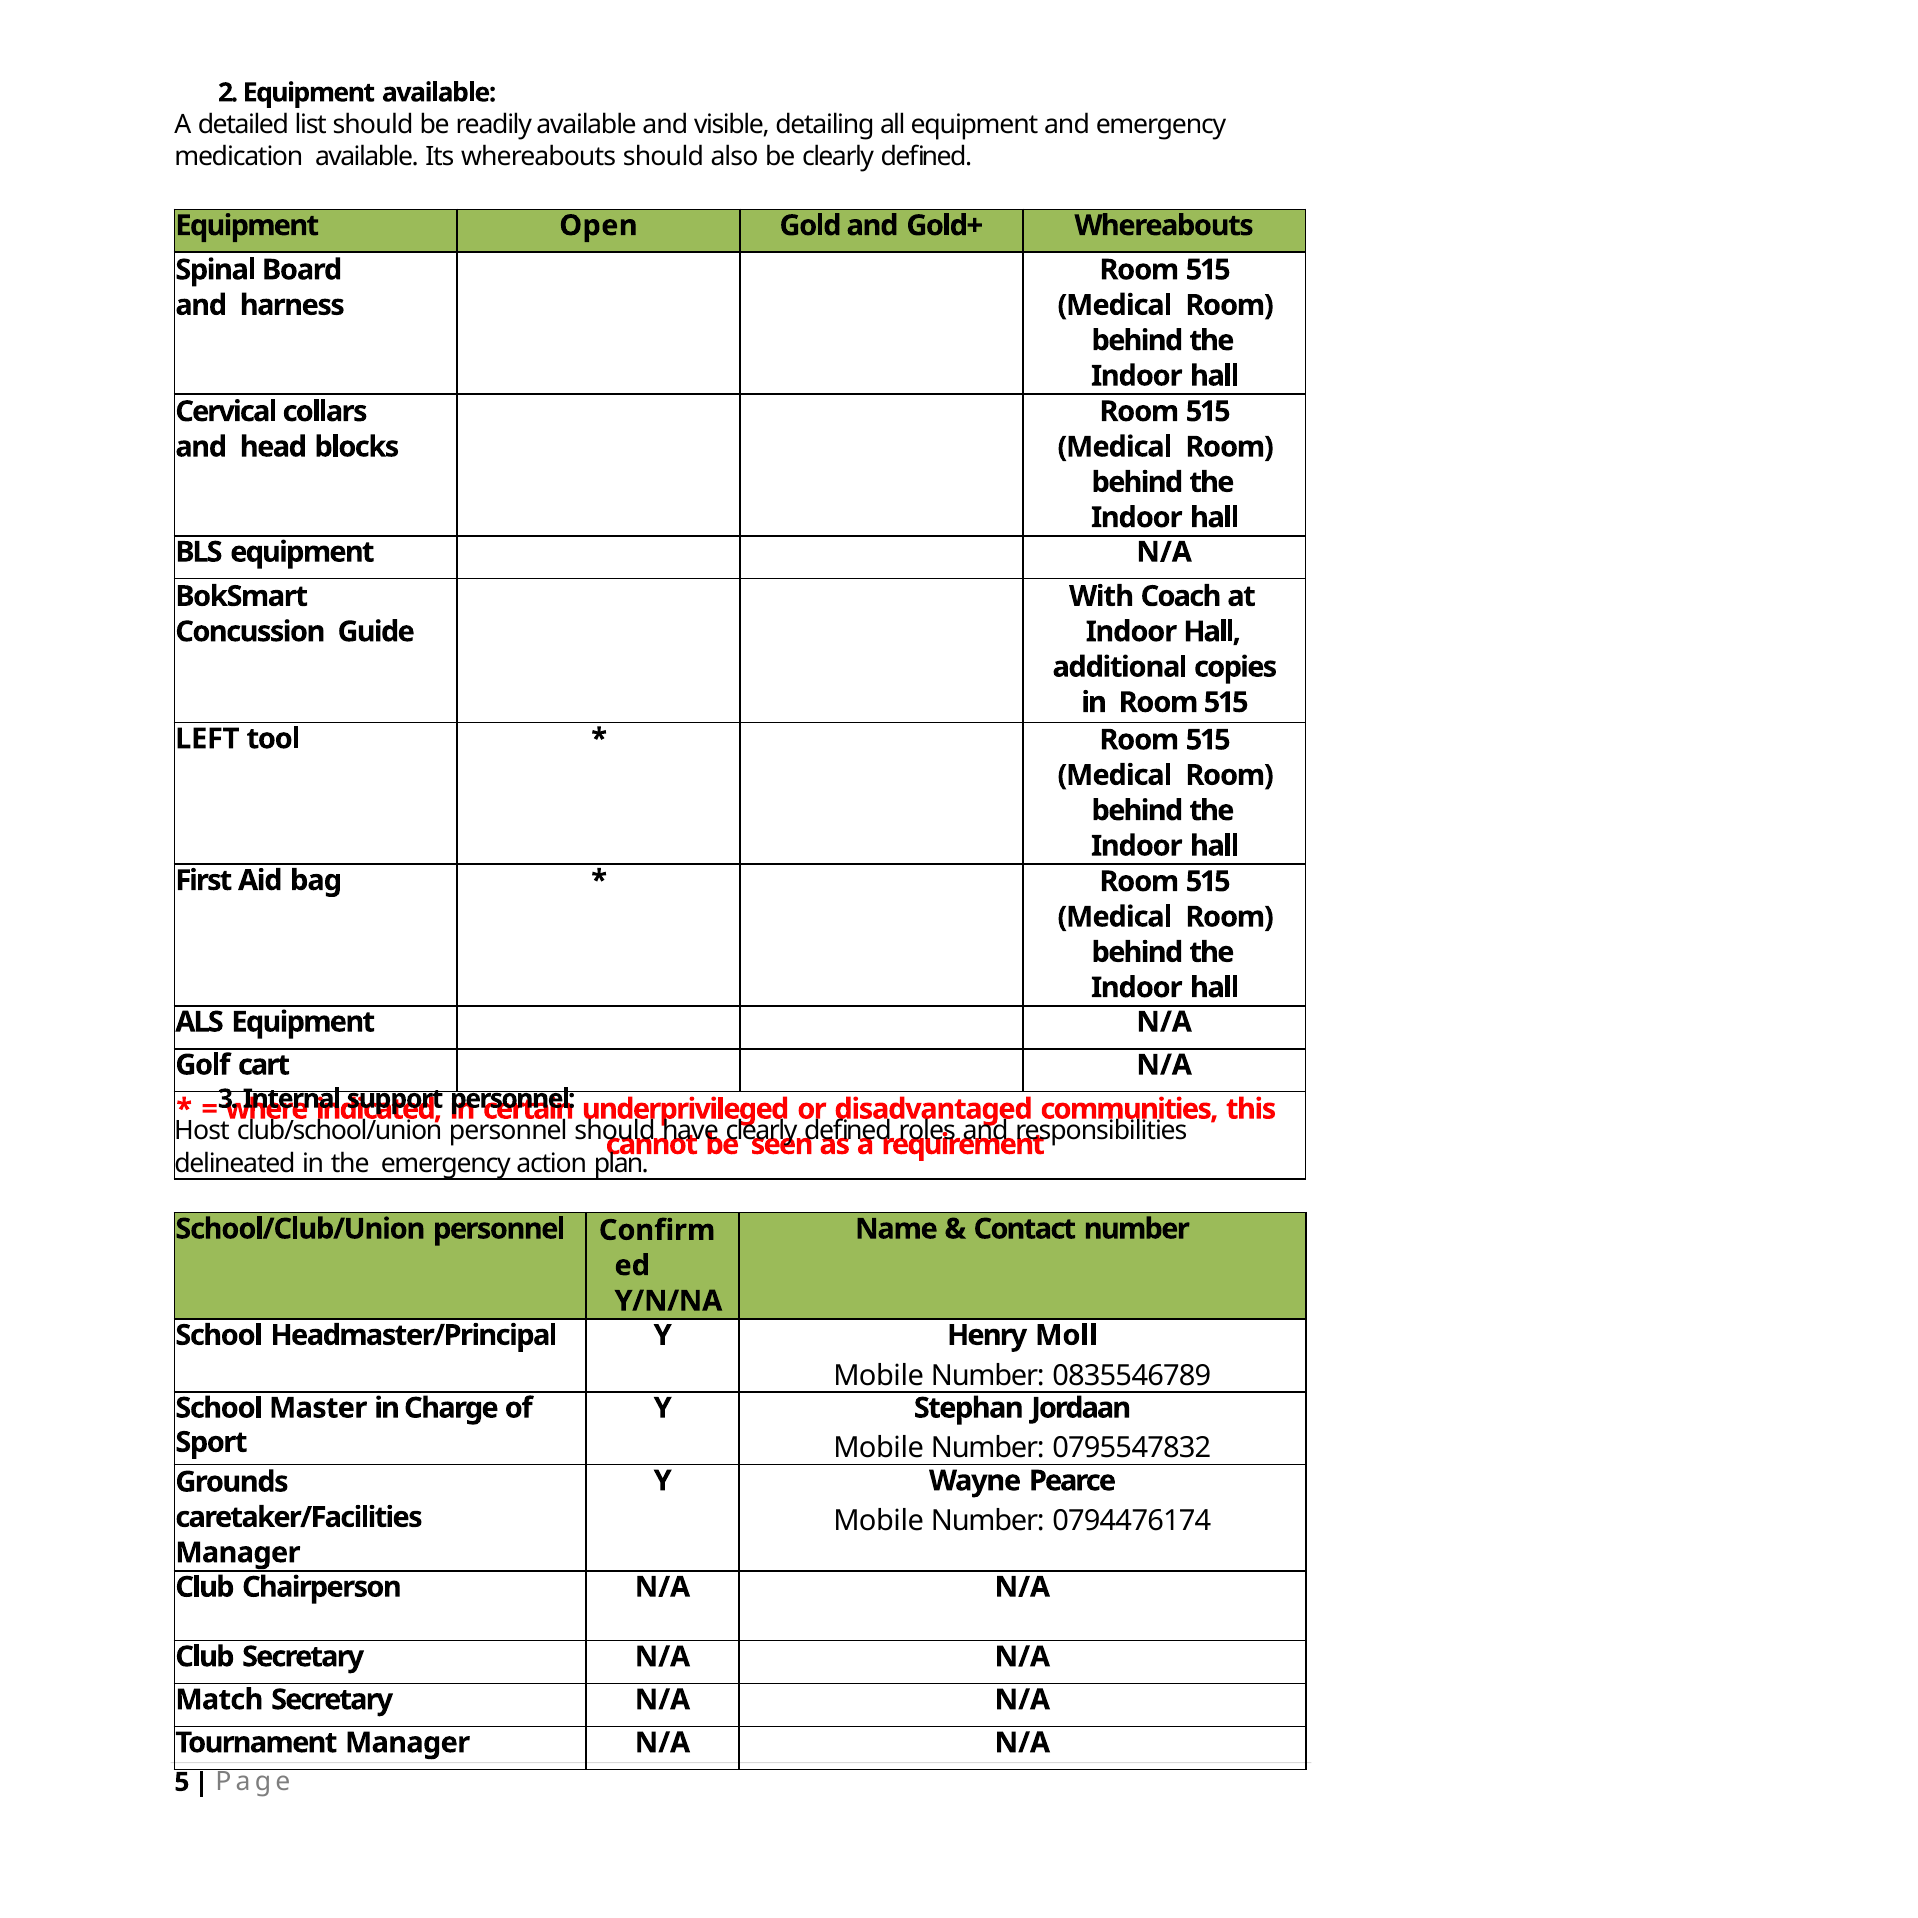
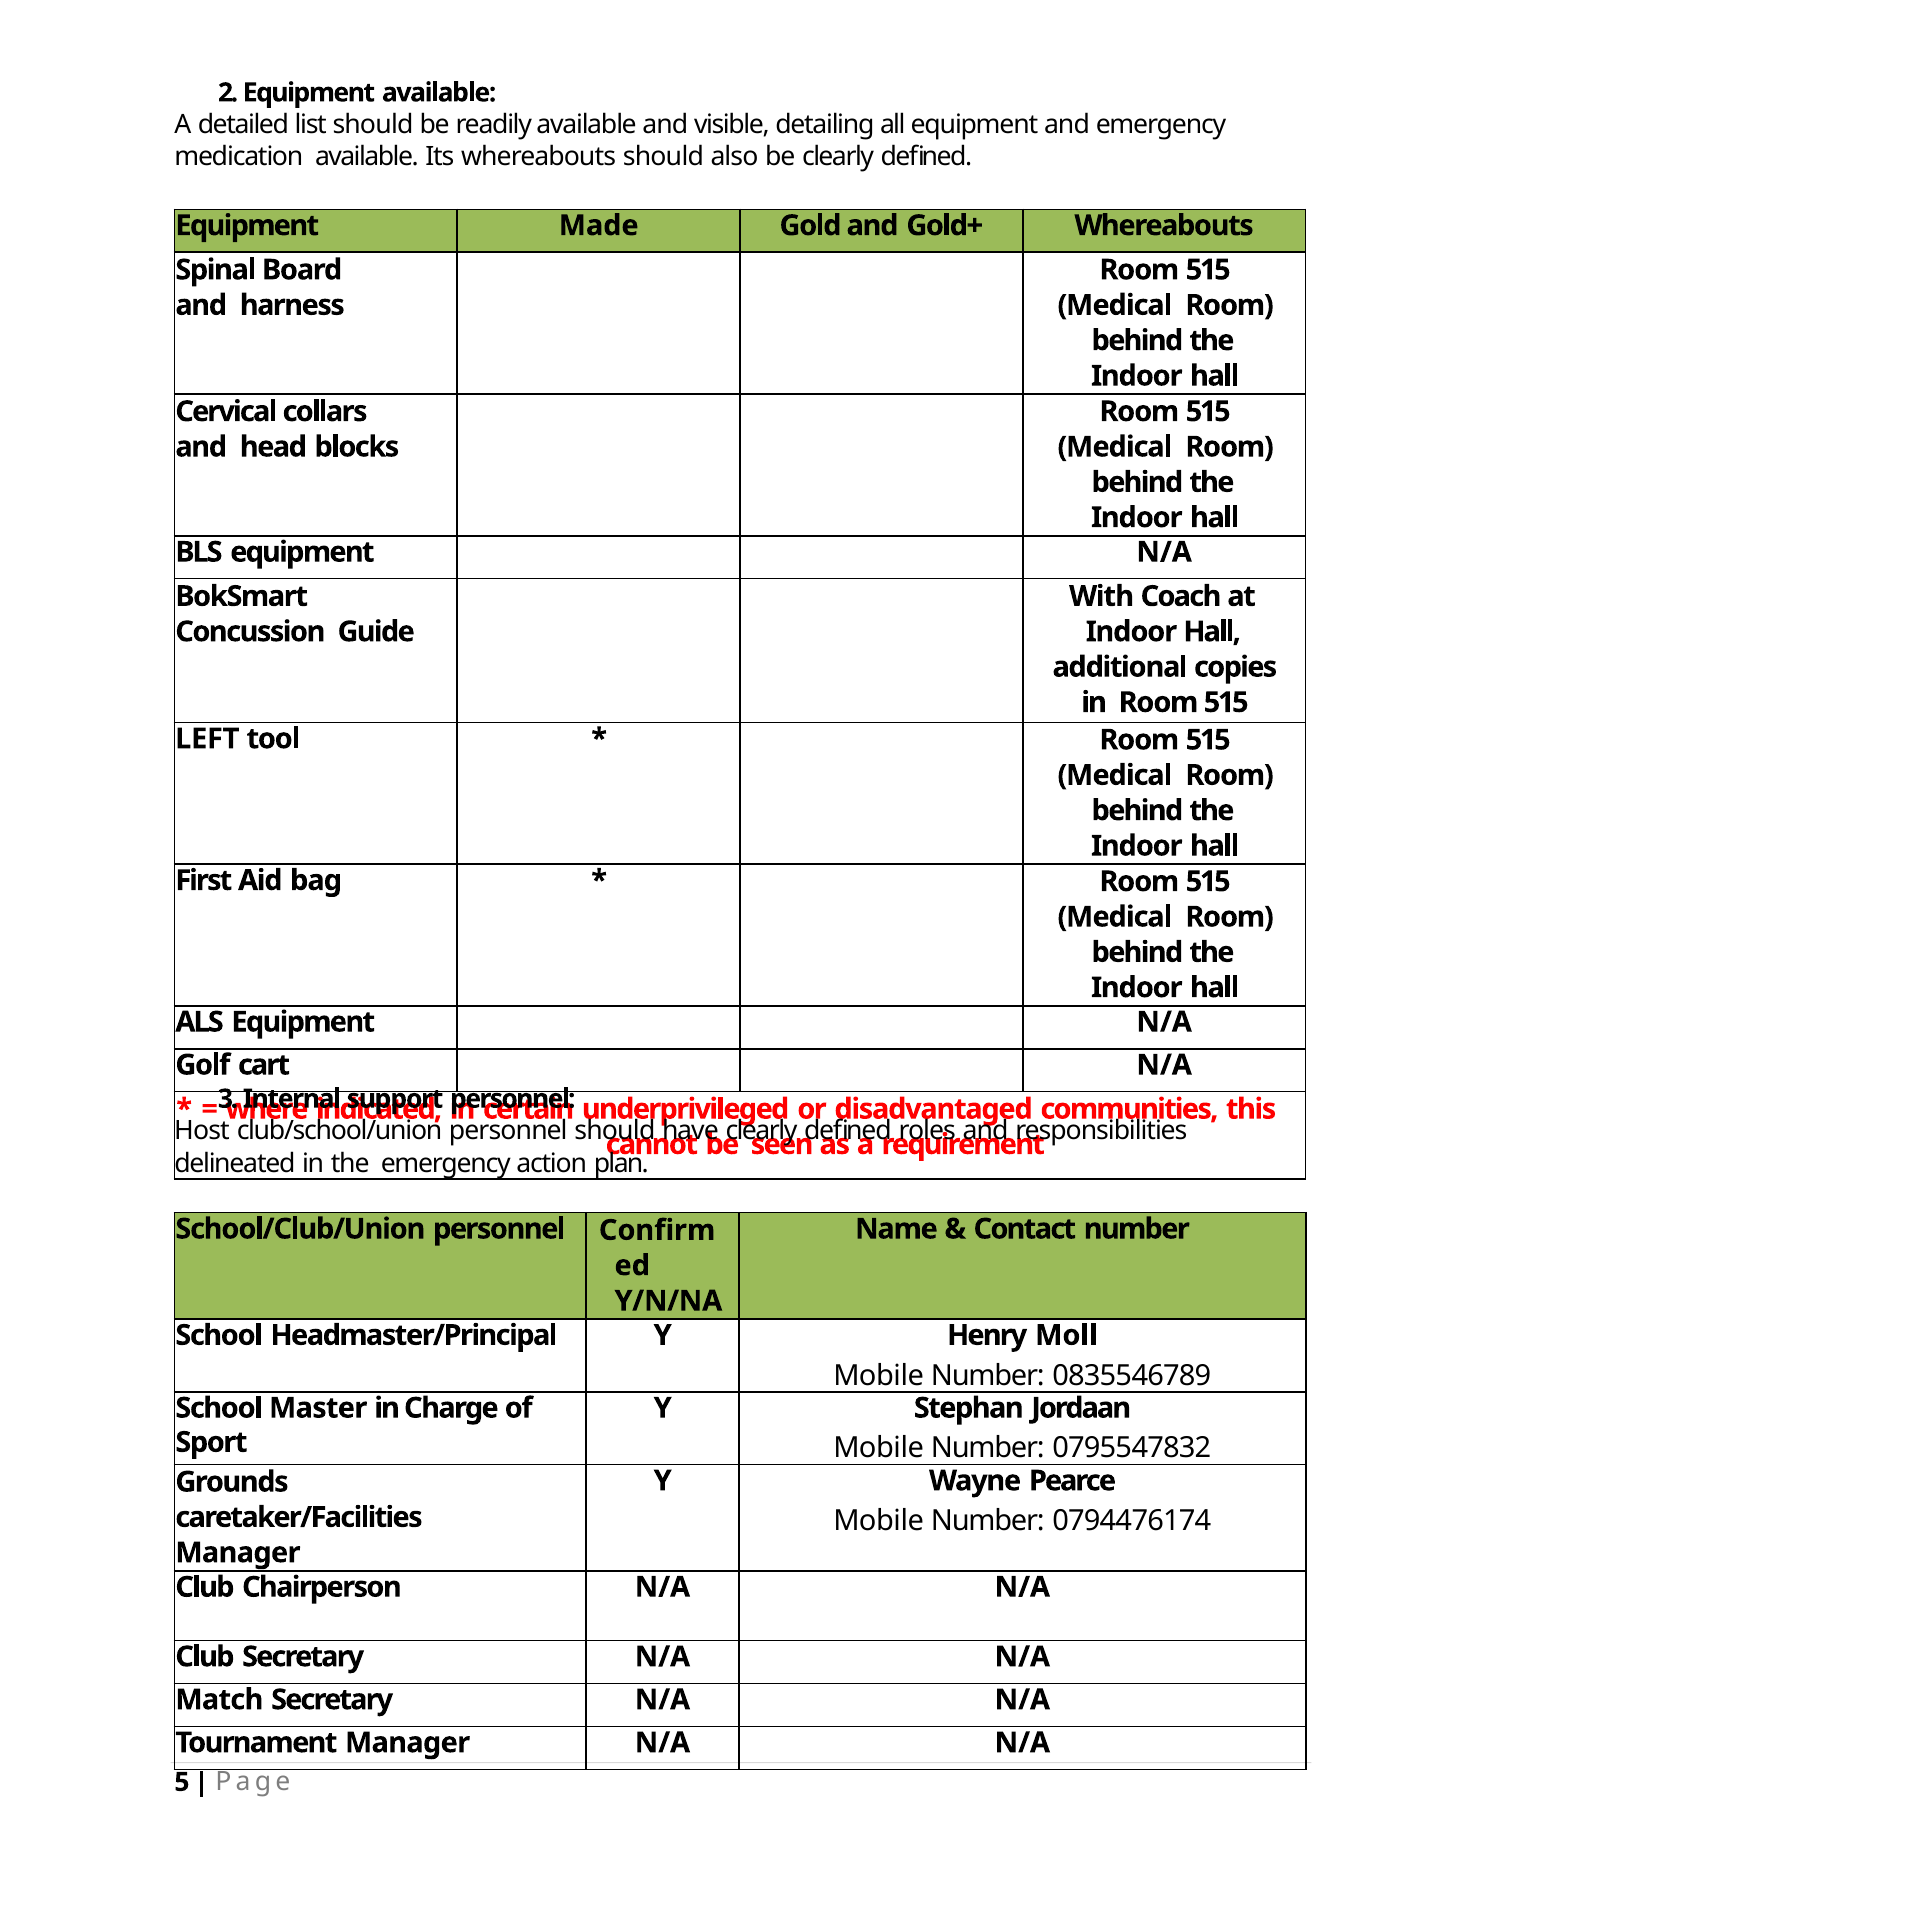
Open: Open -> Made (599, 226)
